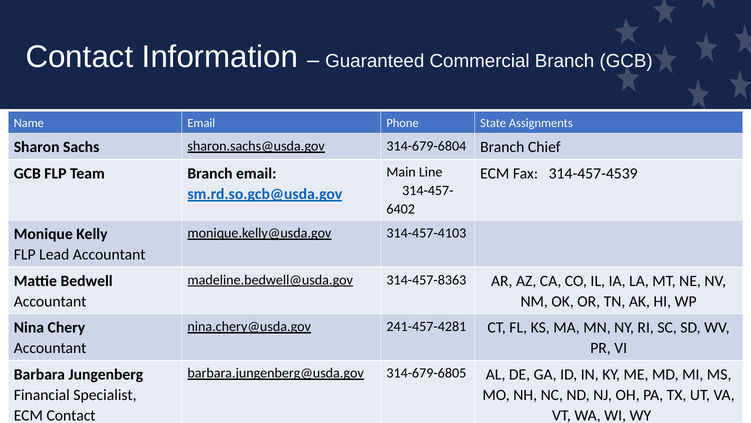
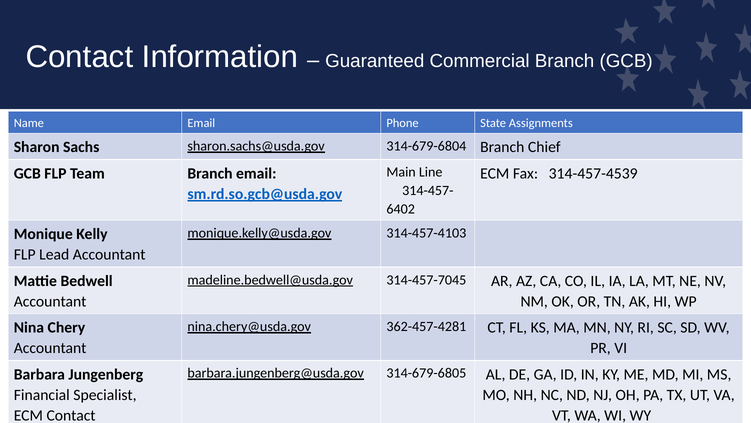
314-457-8363: 314-457-8363 -> 314-457-7045 (426, 279)
241-457-4281: 241-457-4281 -> 362-457-4281 (426, 326)
